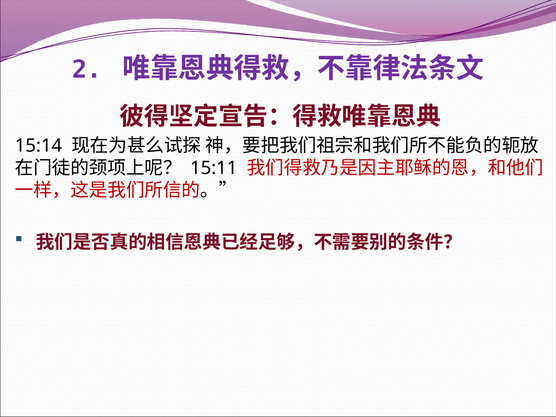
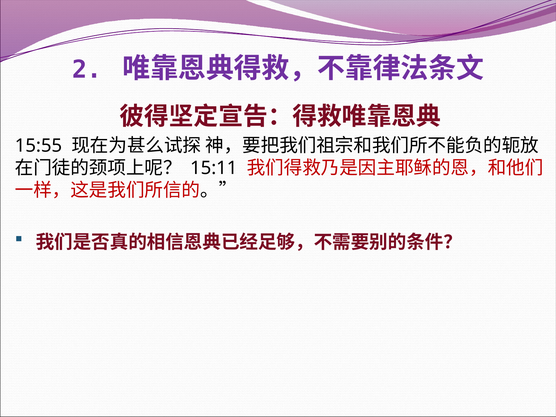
15:14: 15:14 -> 15:55 (38, 146)
